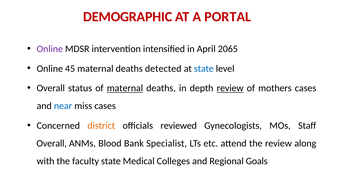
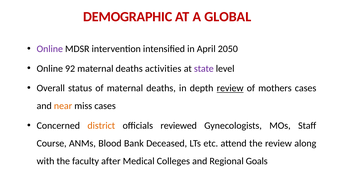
PORTAL: PORTAL -> GLOBAL (228, 17)
2065: 2065 -> 2050 (228, 49)
45: 45 -> 92 (70, 69)
detected: detected -> activities (163, 69)
state colour: blue -> purple (204, 69)
maternal underline: present -> none (125, 88)
near colour: blue -> orange (63, 106)
Overall: Overall -> Course (52, 144)
Specialist: Specialist -> Deceased (167, 144)
faculty state: state -> after (111, 161)
